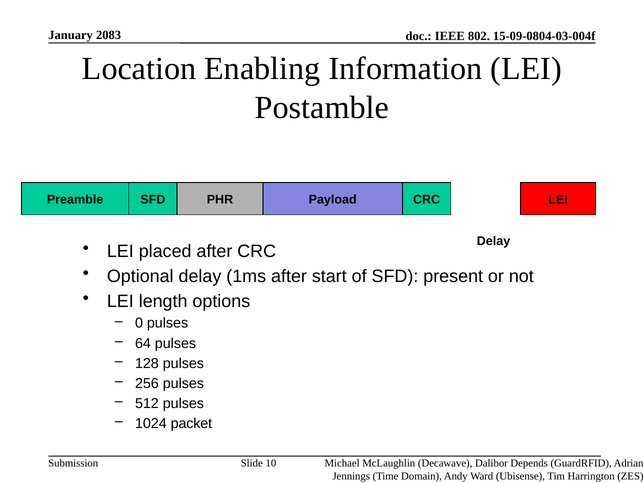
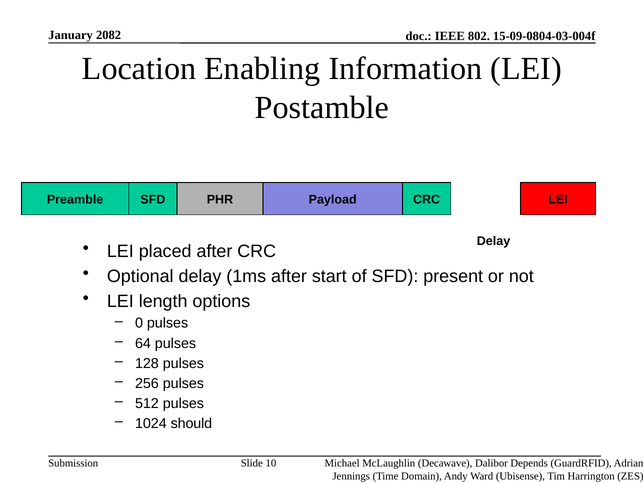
2083: 2083 -> 2082 (109, 35)
packet: packet -> should (191, 423)
